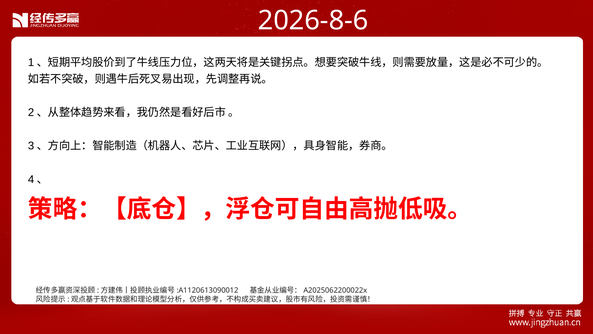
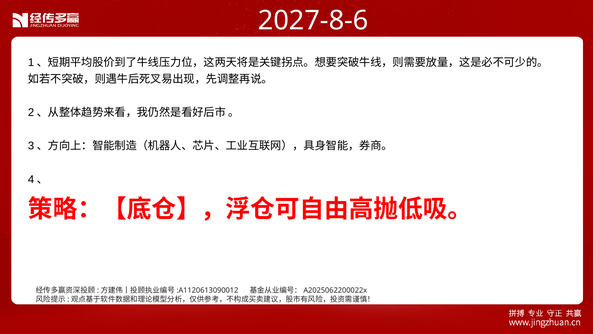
2026-8-6: 2026-8-6 -> 2027-8-6 (313, 20)
